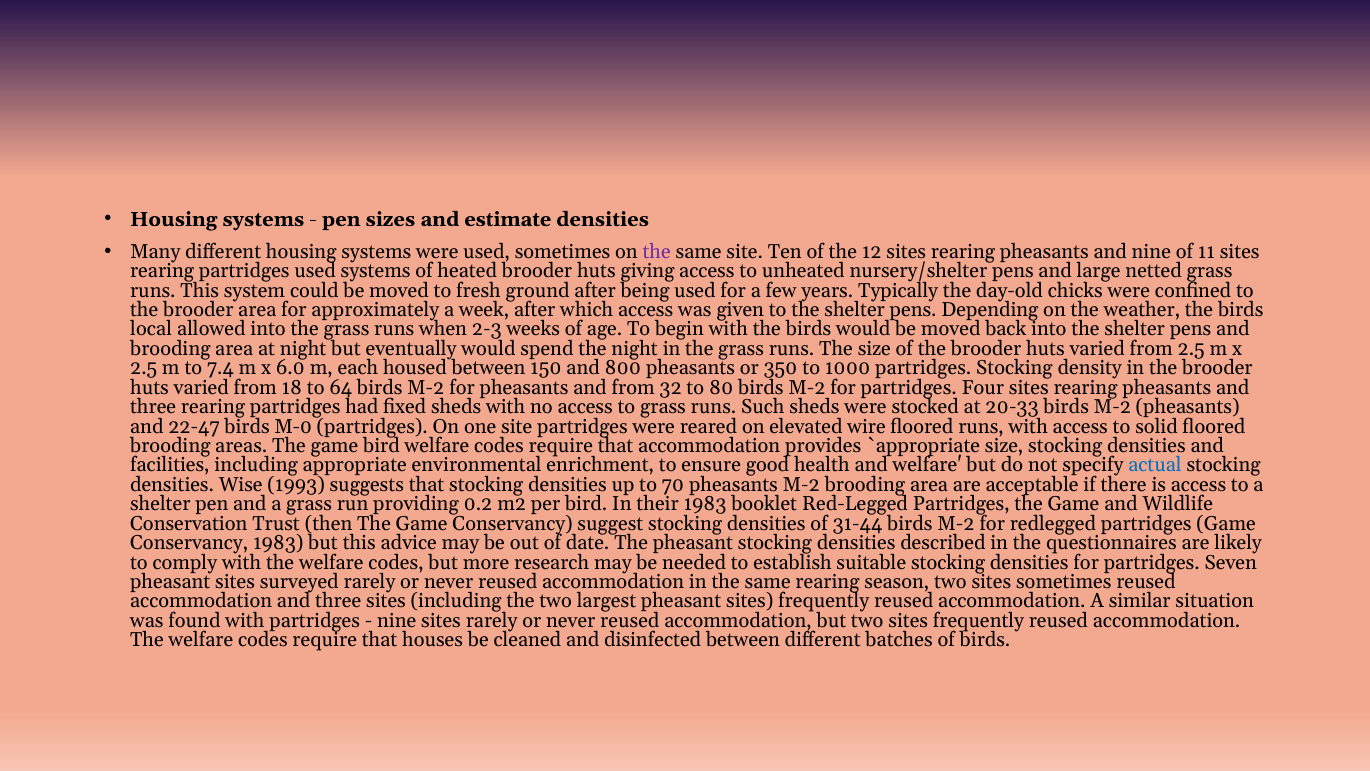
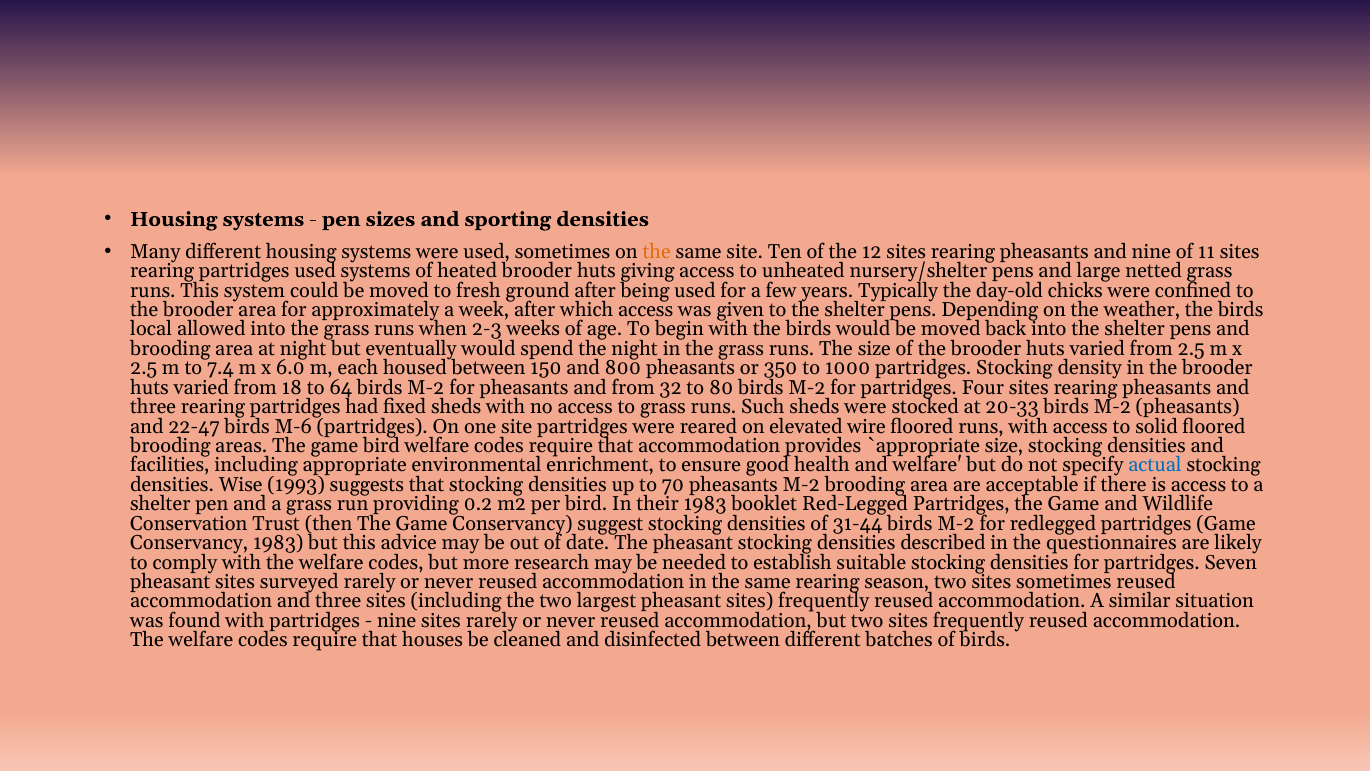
estimate: estimate -> sporting (508, 219)
the colour: purple -> orange (657, 251)
M-0: M-0 -> M-6 (293, 426)
